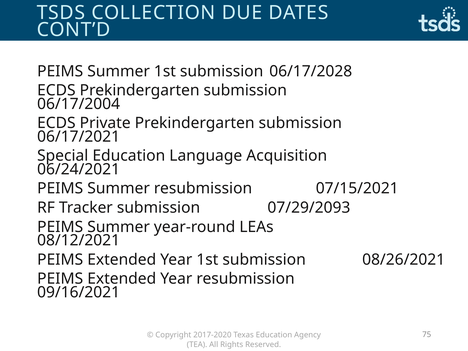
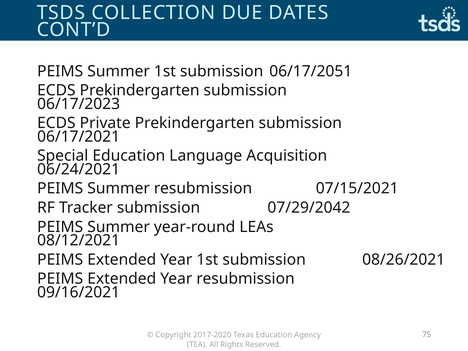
06/17/2028: 06/17/2028 -> 06/17/2051 (311, 71)
06/17/2004: 06/17/2004 -> 06/17/2023 (79, 104)
07/29/2093: 07/29/2093 -> 07/29/2042 (309, 208)
